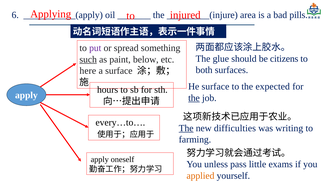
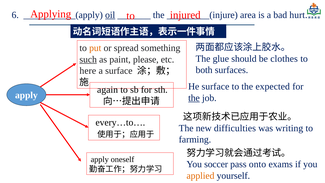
oil underline: none -> present (110, 15)
pills: pills -> hurt (298, 15)
put colour: purple -> orange (95, 48)
citizens: citizens -> clothes (284, 59)
below: below -> please (146, 59)
hours: hours -> again (108, 90)
The underline: present -> none (186, 128)
unless: unless -> soccer (216, 164)
little: little -> onto (258, 164)
